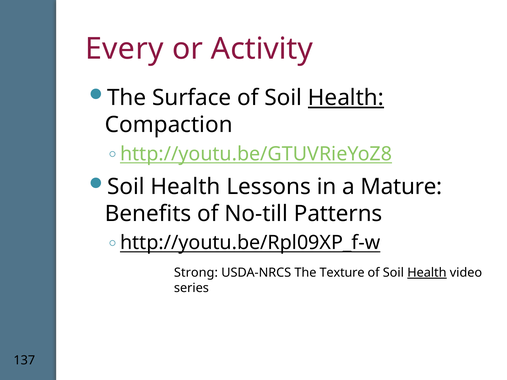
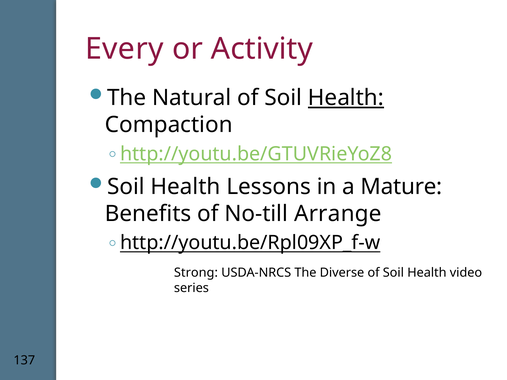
Surface: Surface -> Natural (192, 98)
Patterns: Patterns -> Arrange (338, 214)
Texture: Texture -> Diverse (342, 273)
Health underline: present -> none (427, 273)
